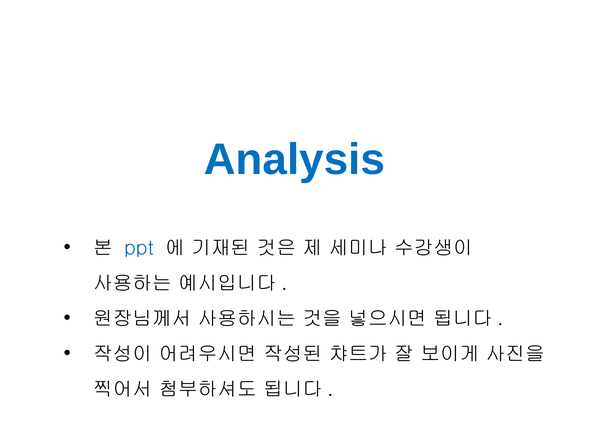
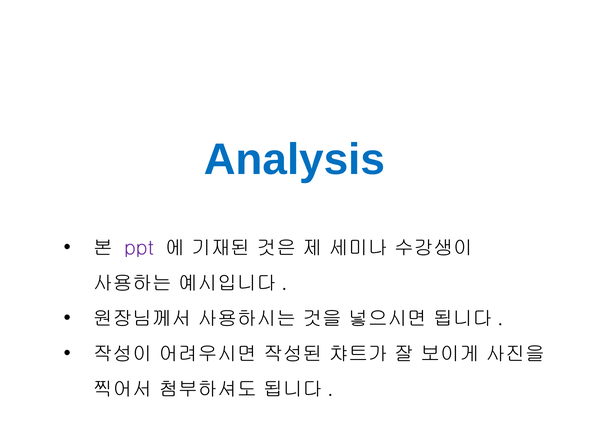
ppt colour: blue -> purple (139, 248)
